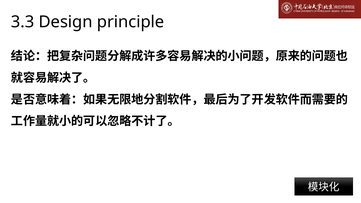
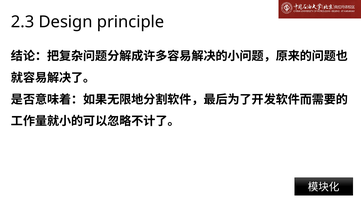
3.3: 3.3 -> 2.3 (23, 22)
